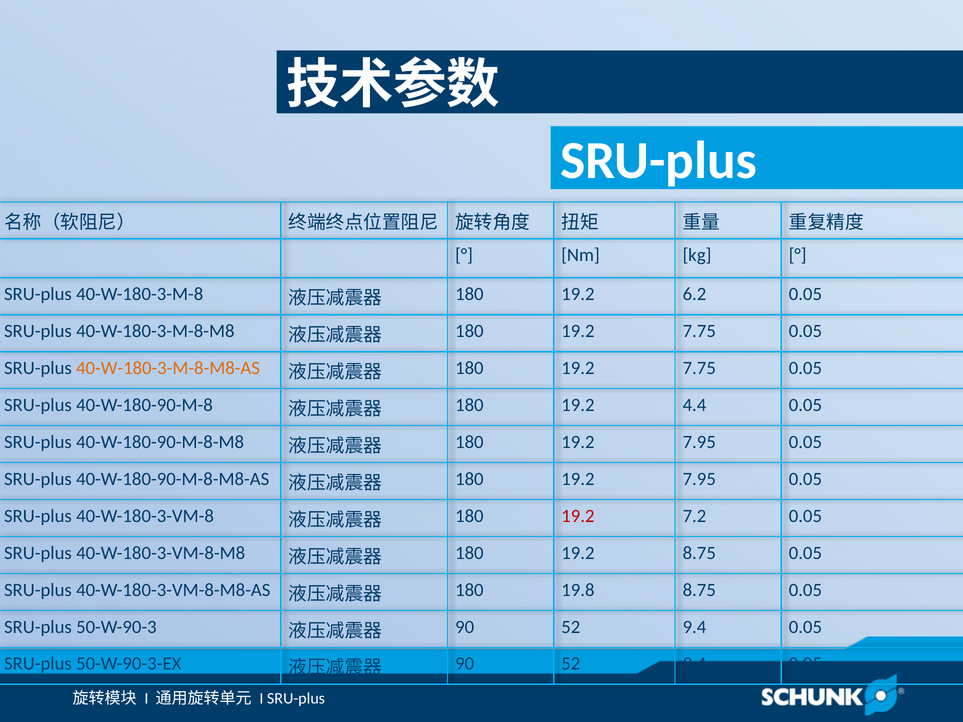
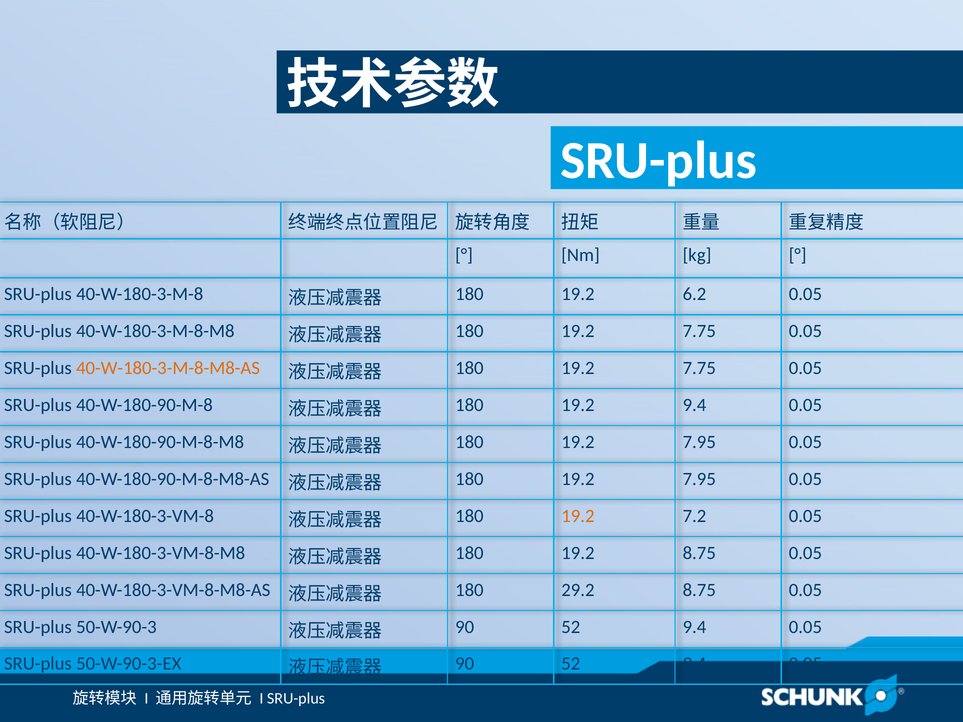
19.2 4.4: 4.4 -> 9.4 (694, 405)
19.2 colour: red -> orange (578, 516)
19.8: 19.8 -> 29.2 (578, 590)
